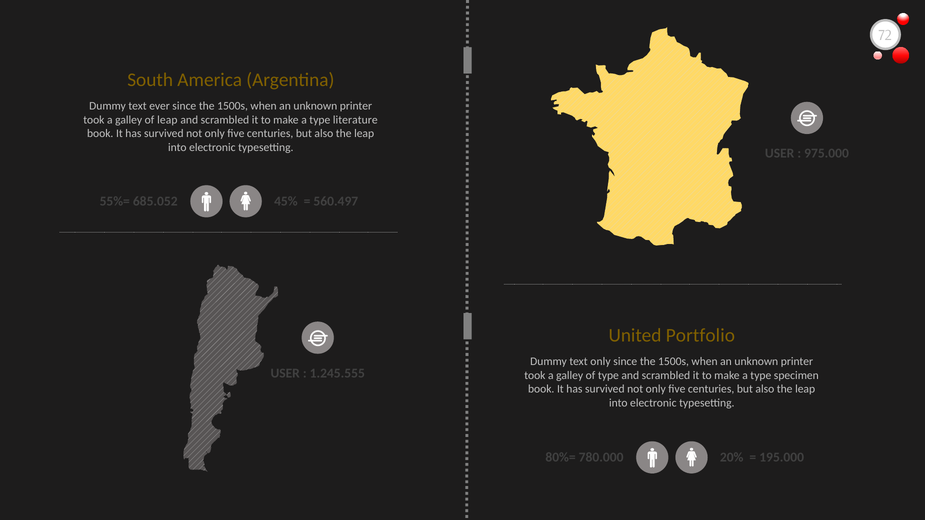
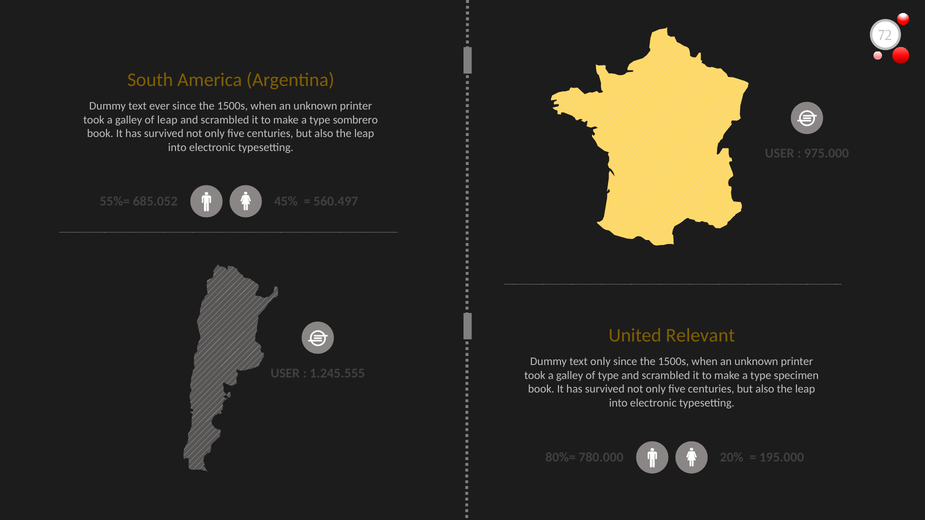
literature: literature -> sombrero (355, 120)
Portfolio: Portfolio -> Relevant (700, 336)
